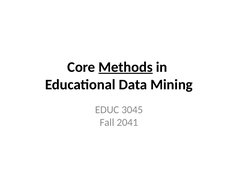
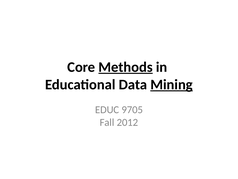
Mining underline: none -> present (172, 84)
3045: 3045 -> 9705 (132, 109)
2041: 2041 -> 2012 (127, 122)
